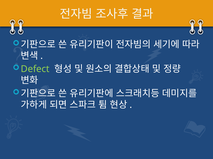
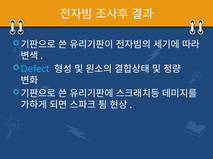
Defect colour: light green -> light blue (35, 69)
